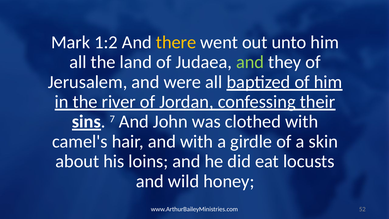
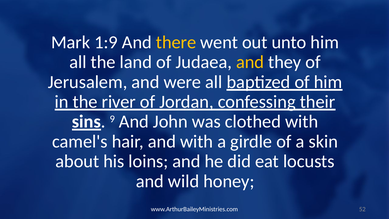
1:2: 1:2 -> 1:9 (106, 42)
and colour: light green -> yellow (250, 62)
7: 7 -> 9 (112, 119)
